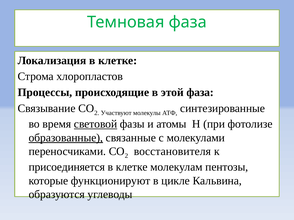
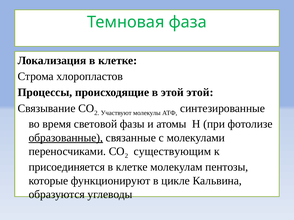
этой фаза: фаза -> этой (200, 93)
световой underline: present -> none (96, 124)
восстановителя: восстановителя -> существующим (172, 152)
